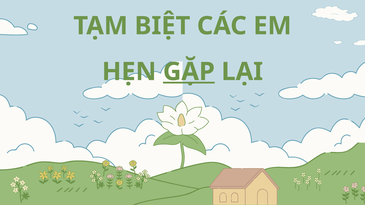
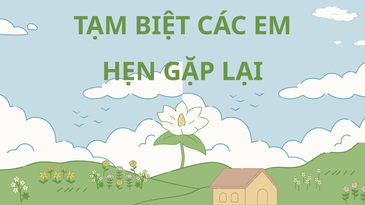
GẶP underline: present -> none (189, 72)
